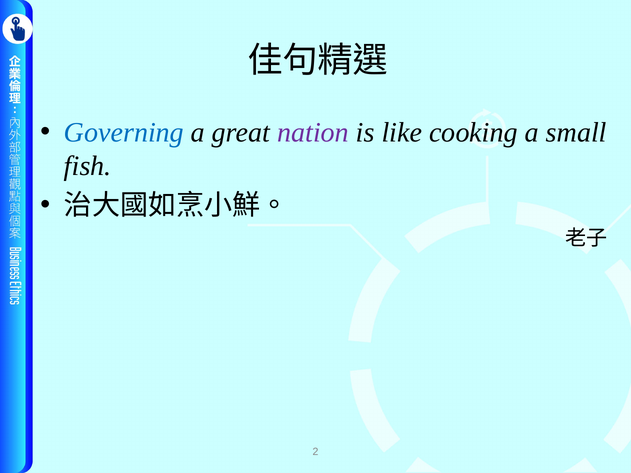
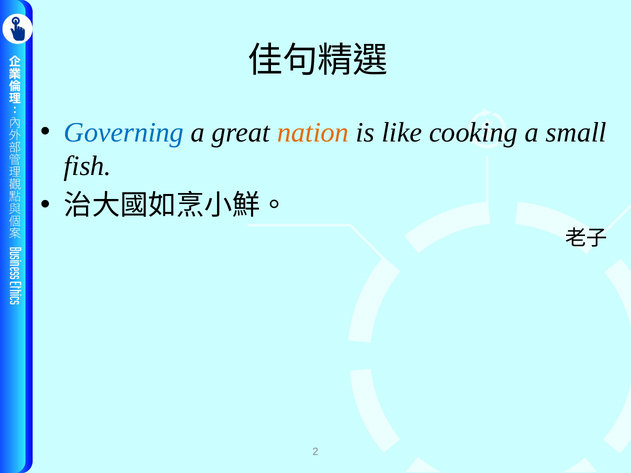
nation colour: purple -> orange (313, 132)
